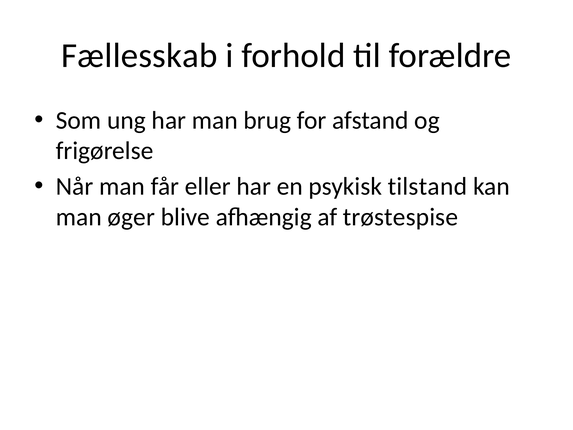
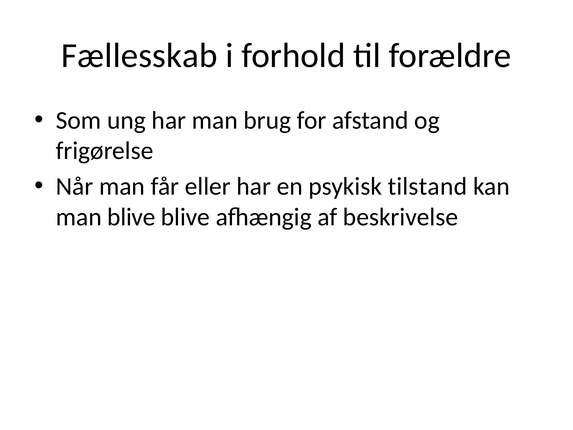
man øger: øger -> blive (131, 217)
trøstespise: trøstespise -> beskrivelse (401, 217)
